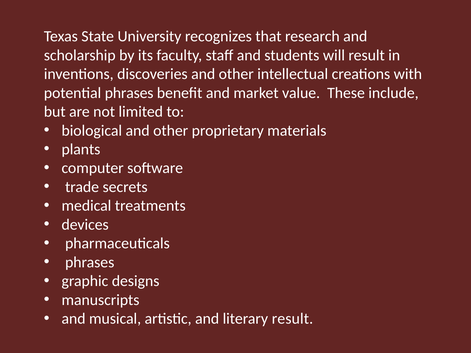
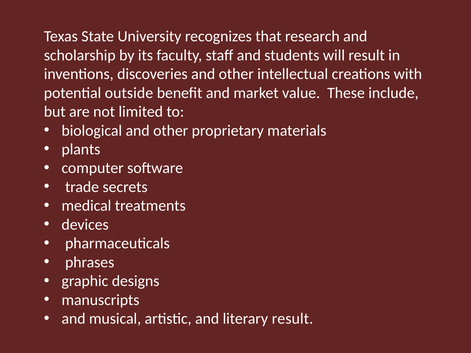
potential phrases: phrases -> outside (129, 93)
